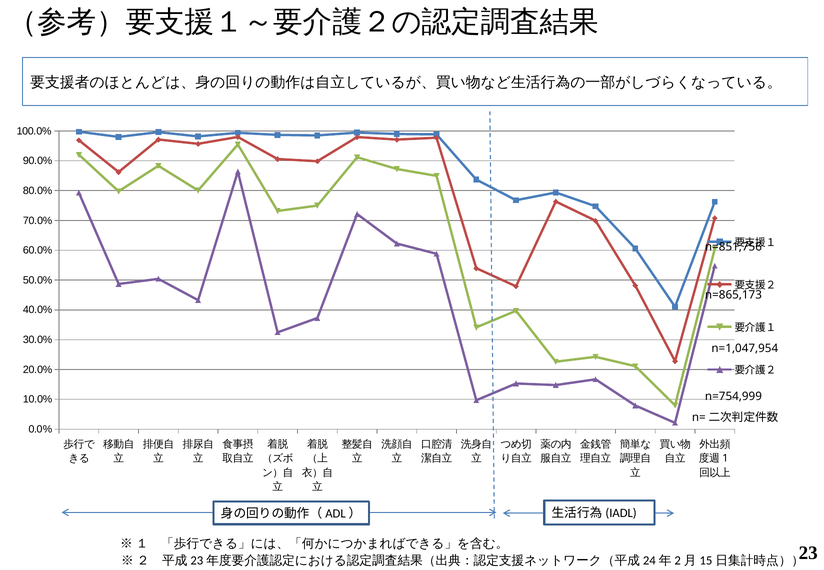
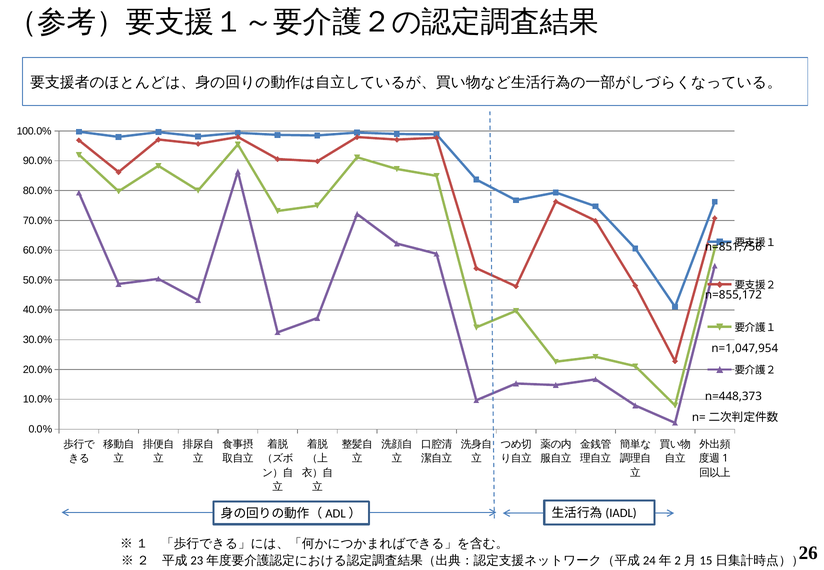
n=865,173: n=865,173 -> n=855,172 (733, 295)
n=754,999: n=754,999 -> n=448,373 (733, 397)
23: 23 -> 26 (808, 553)
